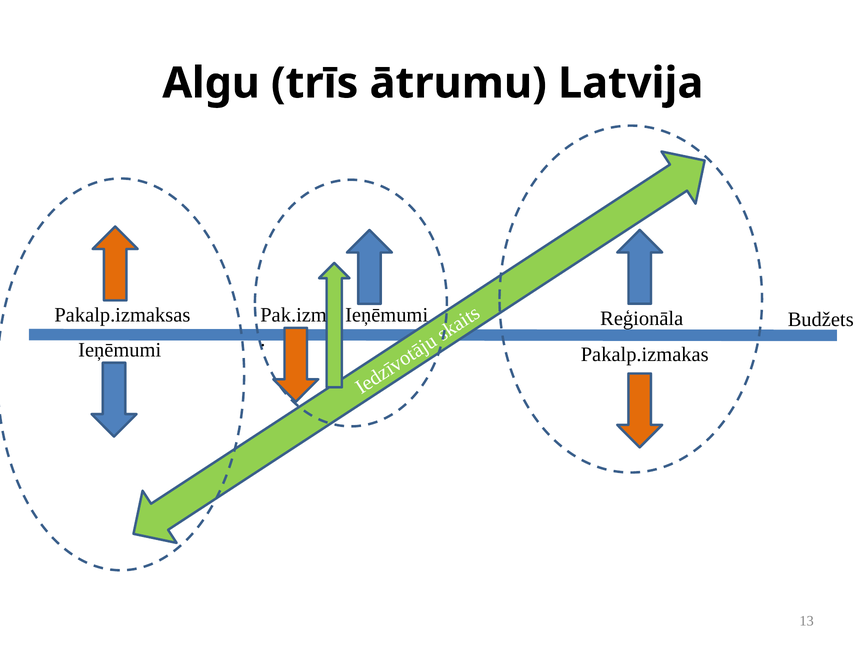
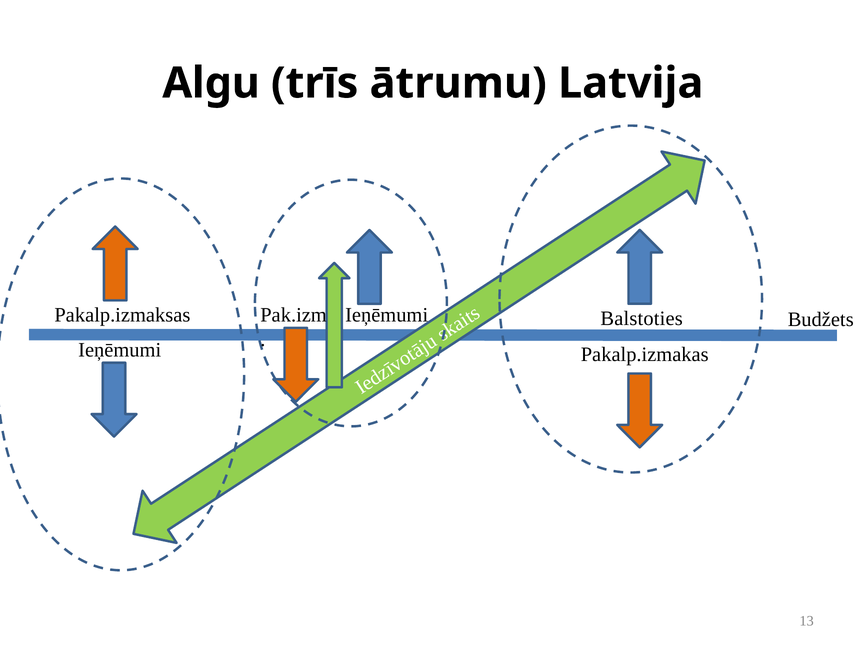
Reģionāla: Reģionāla -> Balstoties (642, 318)
